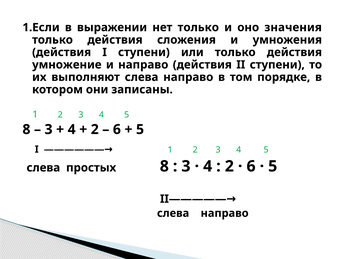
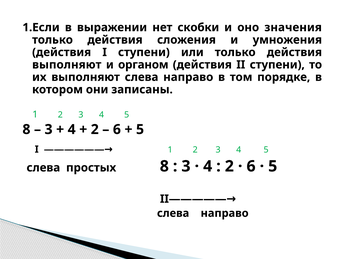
нет только: только -> скобки (198, 27)
умножение: умножение -> выполняют (67, 65)
и направо: направо -> органом (143, 65)
